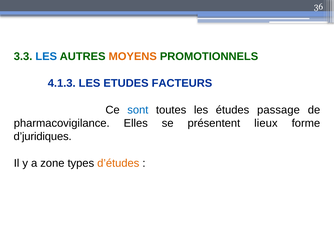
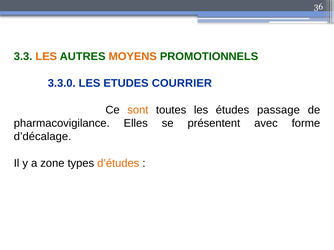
LES colour: blue -> orange (46, 57)
4.1.3: 4.1.3 -> 3.3.0 (62, 83)
FACTEURS: FACTEURS -> COURRIER (182, 83)
sont colour: blue -> orange (138, 110)
lieux: lieux -> avec (266, 123)
d’juridiques: d’juridiques -> d’décalage (43, 137)
